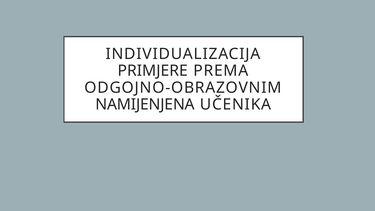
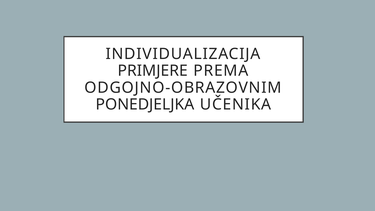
NAMIJENJENA: NAMIJENJENA -> PONEDJELJKA (145, 105)
